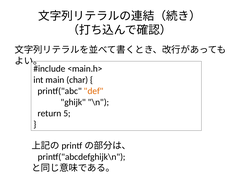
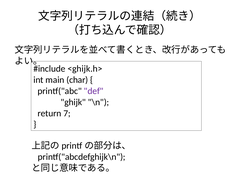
<main.h>: <main.h> -> <ghijk.h> (85, 69)
def colour: orange -> purple (94, 91)
5: 5 -> 7 (67, 113)
